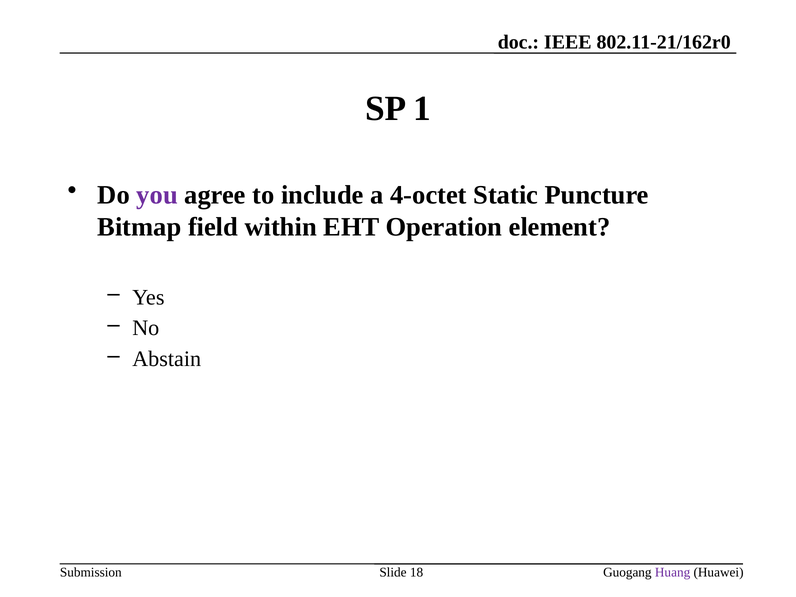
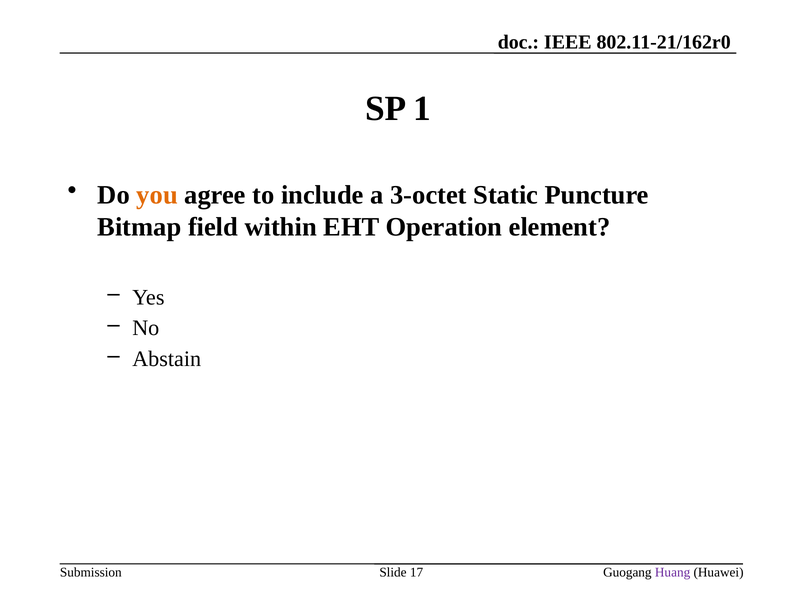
you colour: purple -> orange (157, 195)
4-octet: 4-octet -> 3-octet (428, 195)
18: 18 -> 17 (417, 573)
